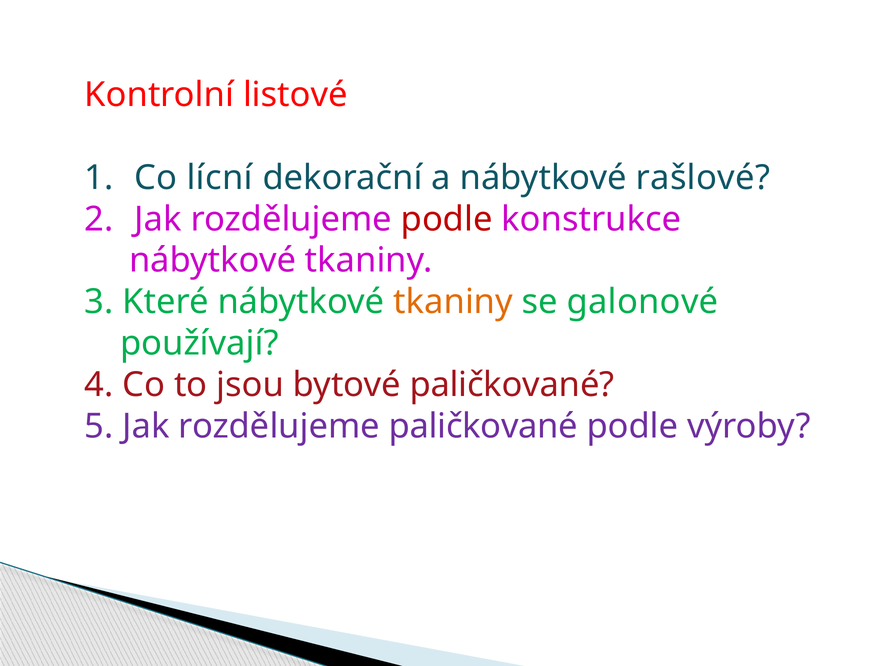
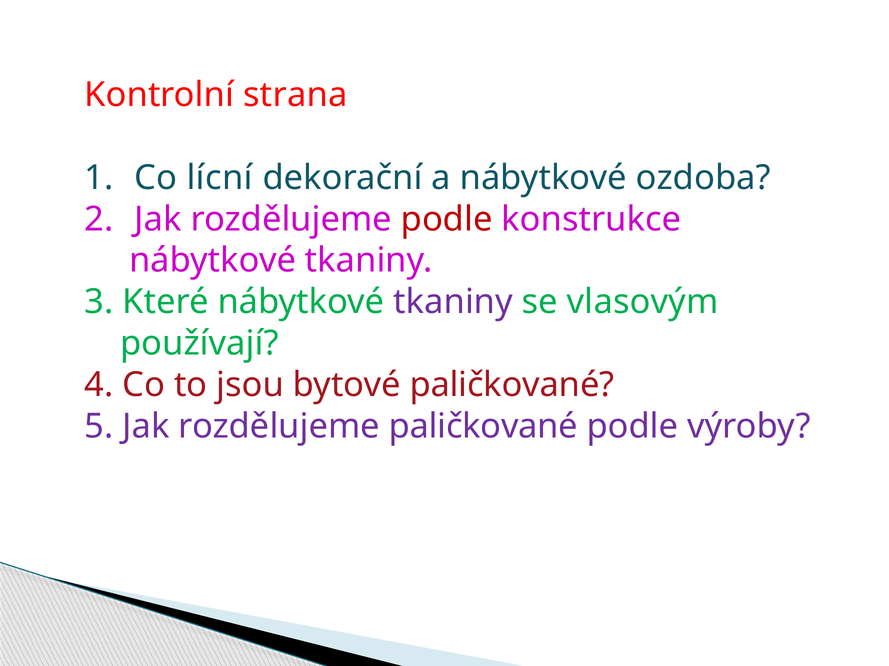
listové: listové -> strana (295, 95)
rašlové: rašlové -> ozdoba (703, 178)
tkaniny colour: orange -> purple (453, 302)
galonové: galonové -> vlasovým (643, 302)
